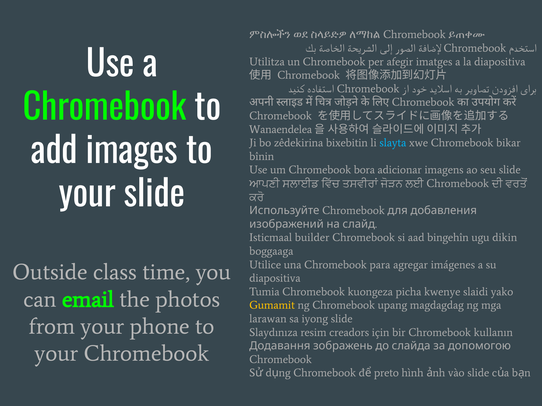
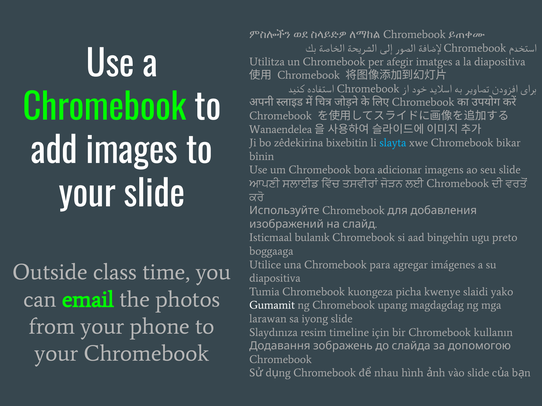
builder: builder -> bulanık (312, 238)
dikin: dikin -> preto (505, 238)
Gumamit colour: yellow -> white (272, 306)
creadors: creadors -> timeline (349, 333)
preto: preto -> nhau (386, 373)
